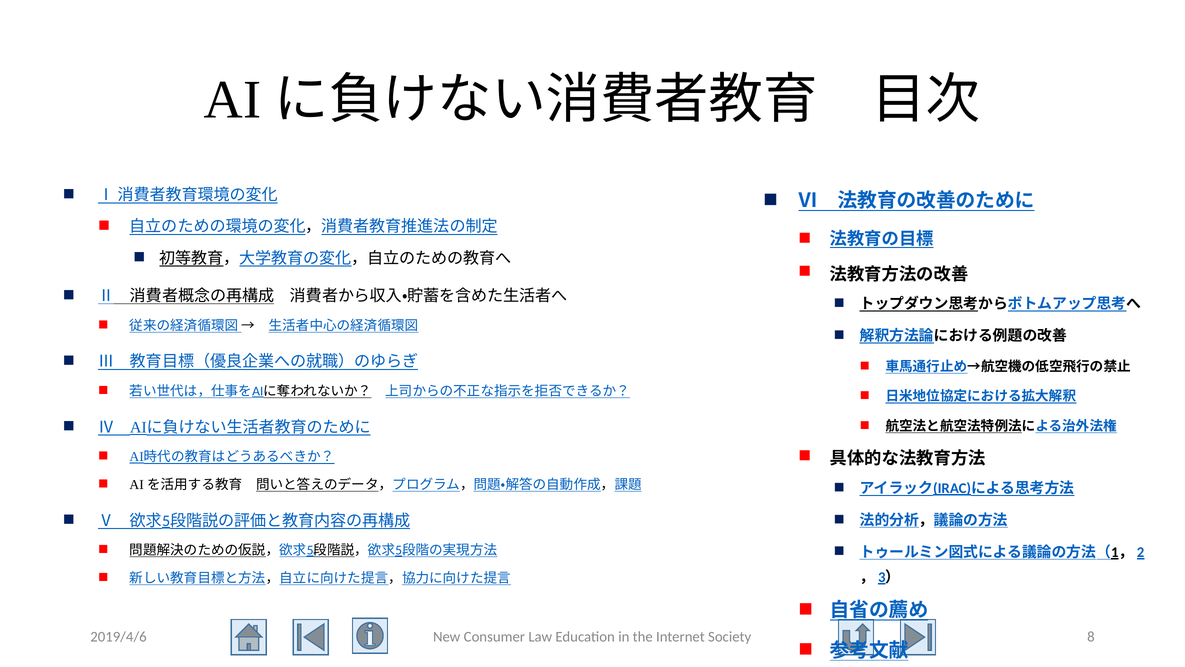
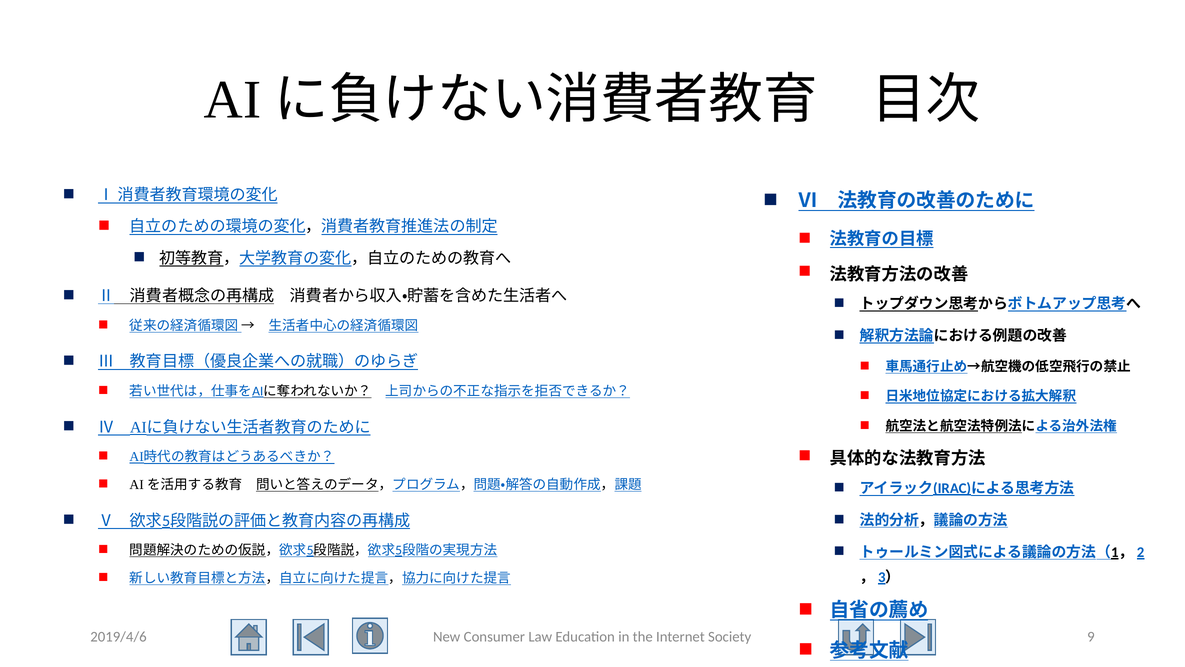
8: 8 -> 9 (1091, 636)
